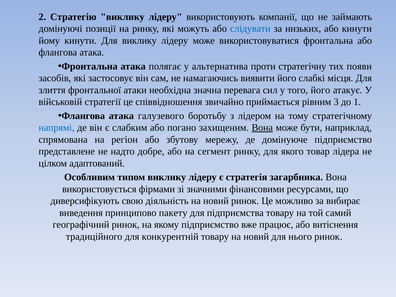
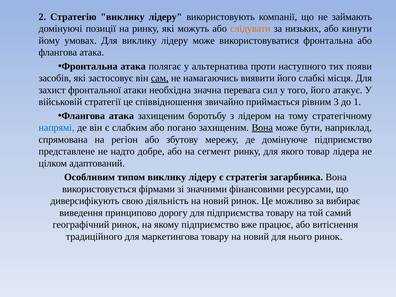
слідувати colour: blue -> orange (250, 29)
йому кинути: кинути -> умовах (81, 41)
стратегічну: стратегічну -> наступного (302, 66)
сам underline: none -> present (160, 78)
злиття: злиття -> захист (52, 90)
атака галузевого: галузевого -> захищеним (161, 116)
пакету: пакету -> дорогу (173, 213)
конкурентній: конкурентній -> маркетингова (170, 237)
